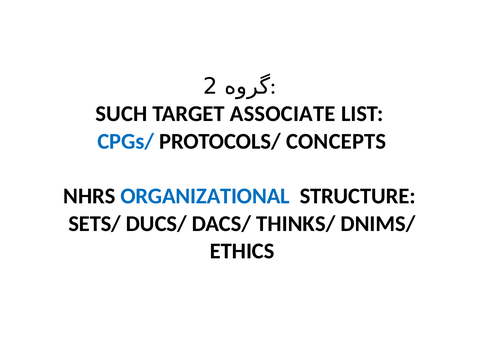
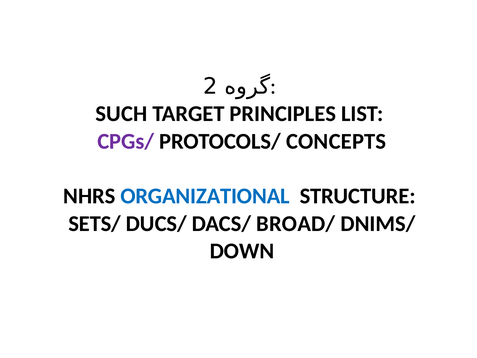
ASSOCIATE: ASSOCIATE -> PRINCIPLES (283, 114)
CPGs/ colour: blue -> purple (126, 141)
THINKS/: THINKS/ -> BROAD/ (296, 223)
ETHICS: ETHICS -> DOWN (242, 251)
